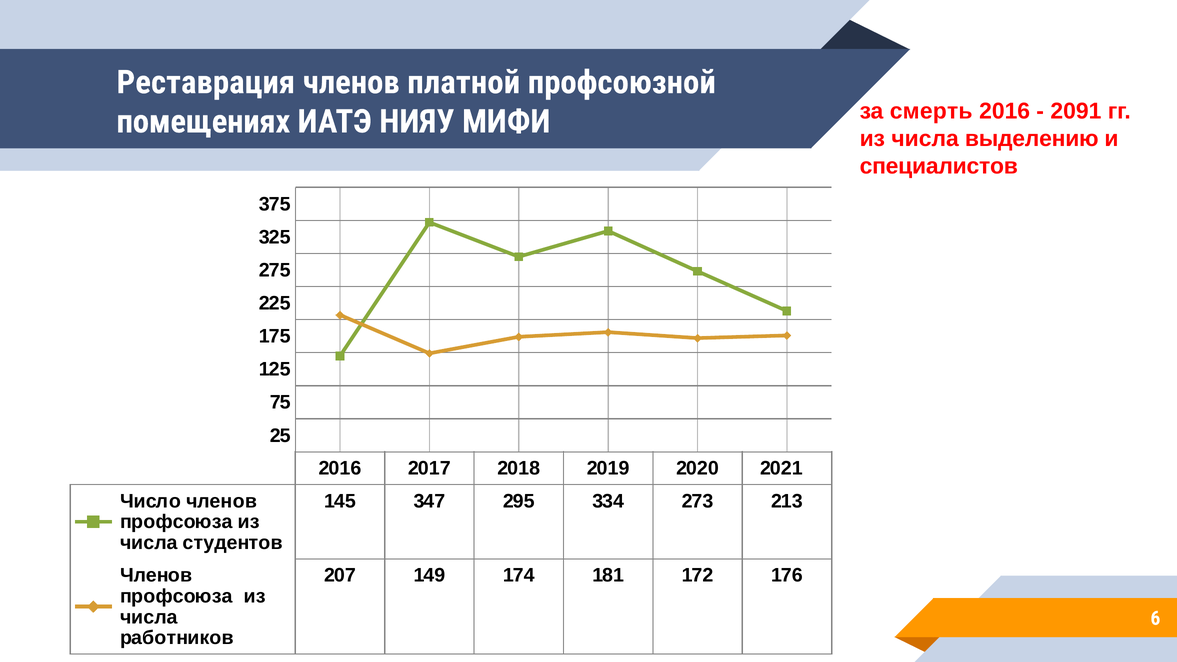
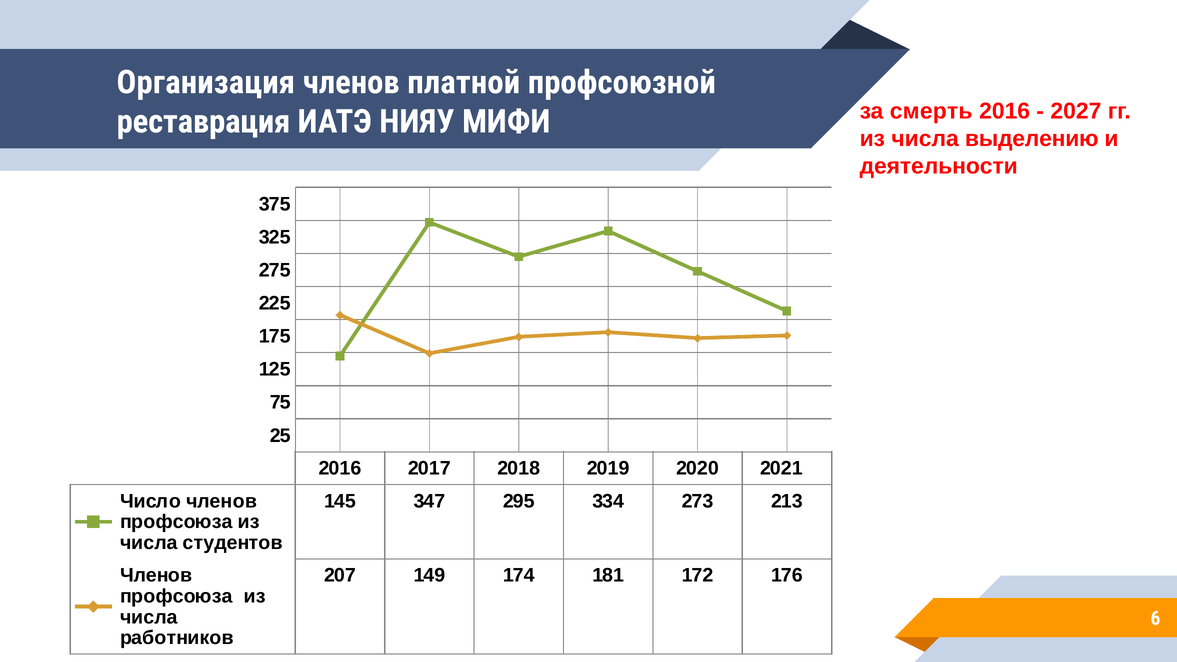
Реставрация: Реставрация -> Организация (206, 82)
2091: 2091 -> 2027 (1076, 111)
помещениях: помещениях -> реставрация (203, 122)
специалистов: специалистов -> деятельности (939, 166)
